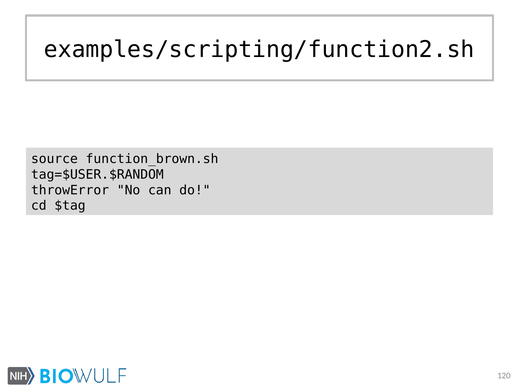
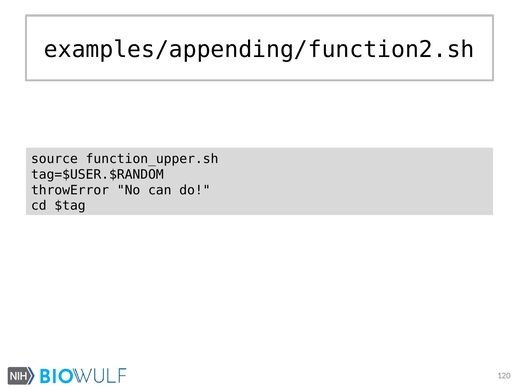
examples/scripting/function2.sh: examples/scripting/function2.sh -> examples/appending/function2.sh (259, 50)
function_brown.sh: function_brown.sh -> function_upper.sh (152, 159)
